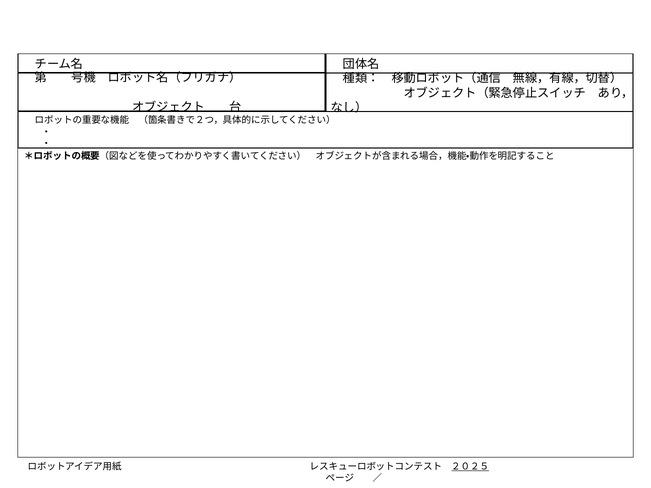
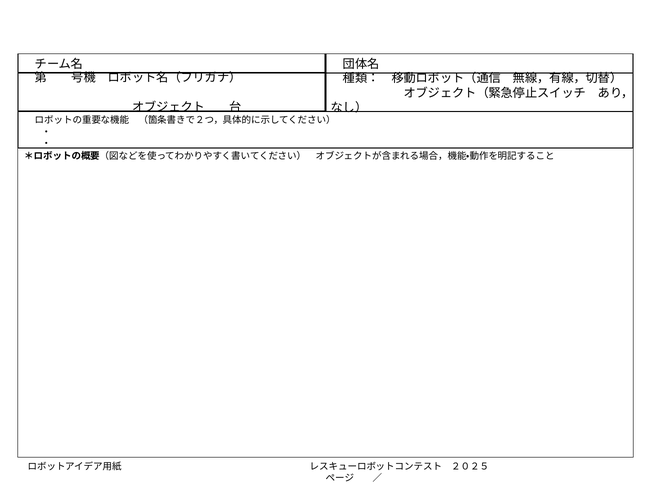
２０２５ underline: present -> none (470, 467)
